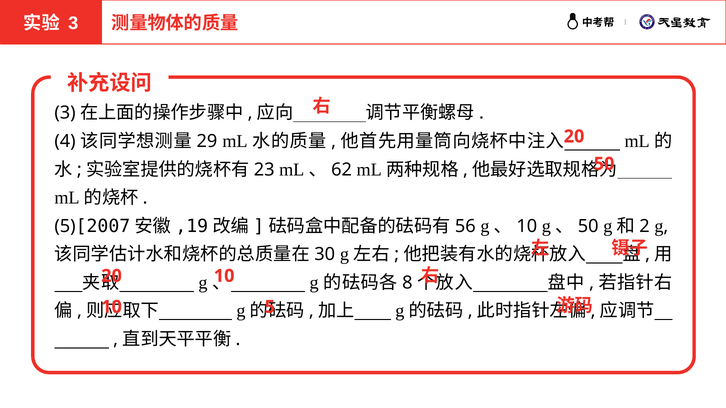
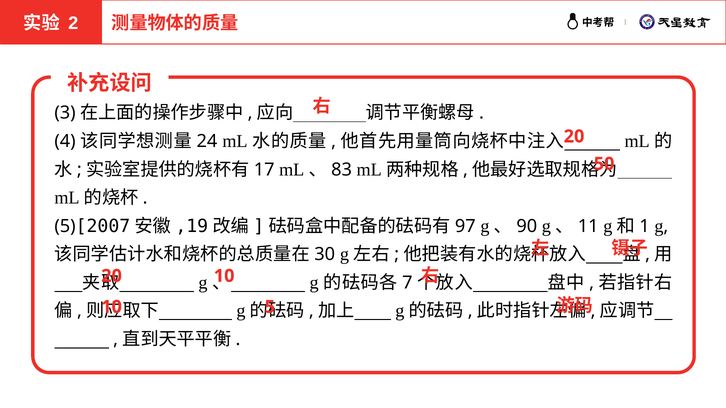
3: 3 -> 2 (73, 23)
29: 29 -> 24 (207, 141)
23: 23 -> 17 (264, 170)
62: 62 -> 83 (342, 170)
56: 56 -> 97 (465, 226)
g、 10: 10 -> 90 (527, 226)
g、 50: 50 -> 11 (588, 226)
2: 2 -> 1 (645, 226)
8: 8 -> 7 (407, 283)
